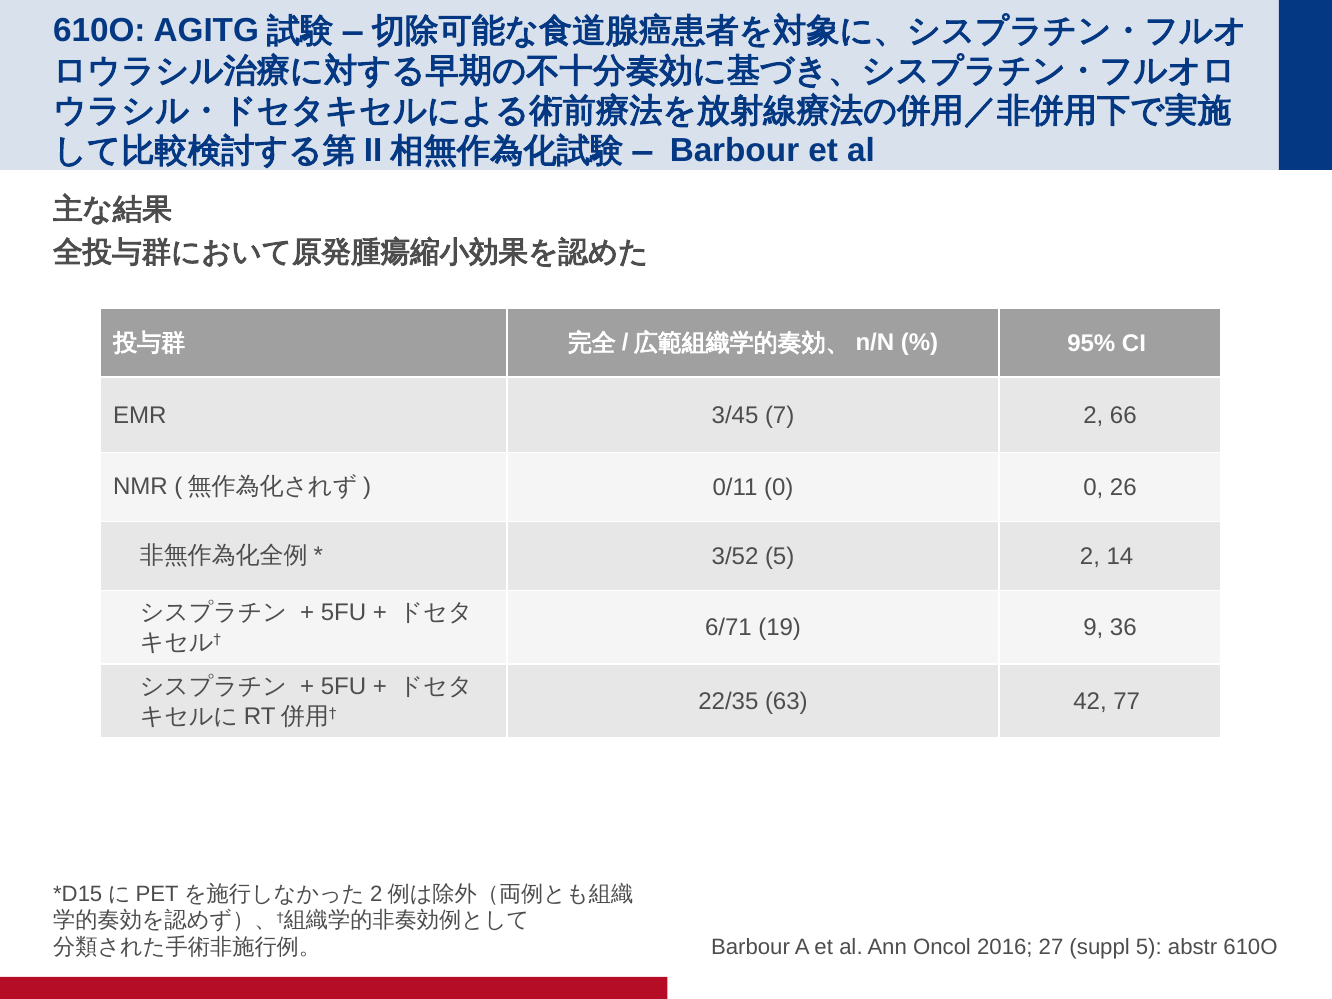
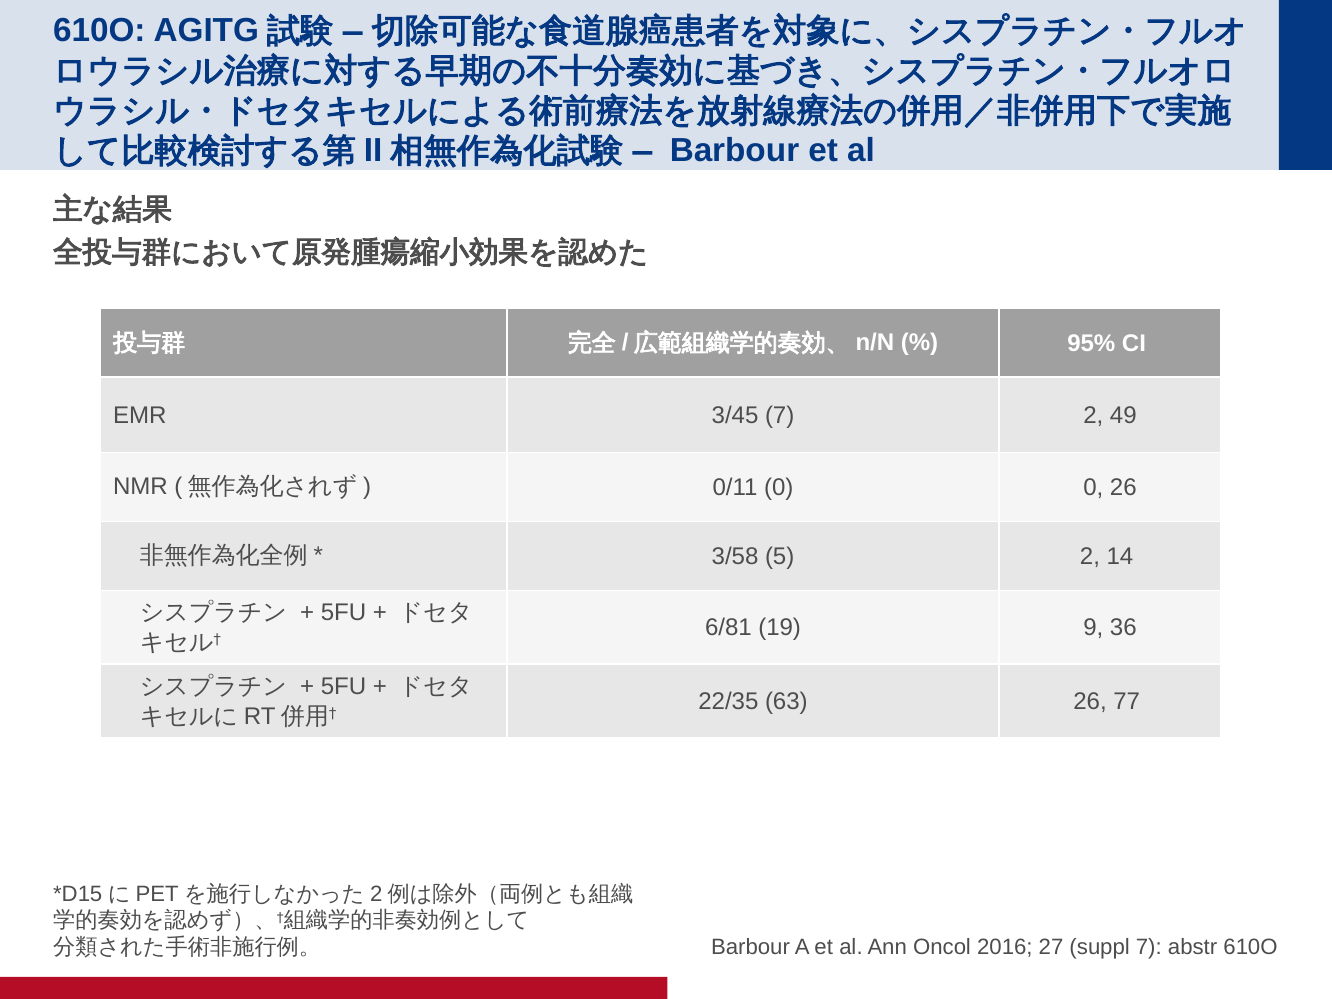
66: 66 -> 49 (1123, 415)
3/52: 3/52 -> 3/58 (735, 556)
6/71: 6/71 -> 6/81 (728, 628)
63 42: 42 -> 26 (1090, 702)
suppl 5: 5 -> 7 (1149, 947)
